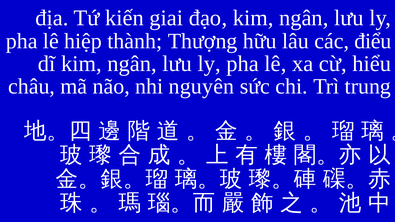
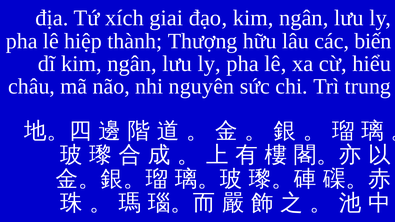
kiến: kiến -> xích (125, 18)
điểu: điểu -> biến (373, 41)
